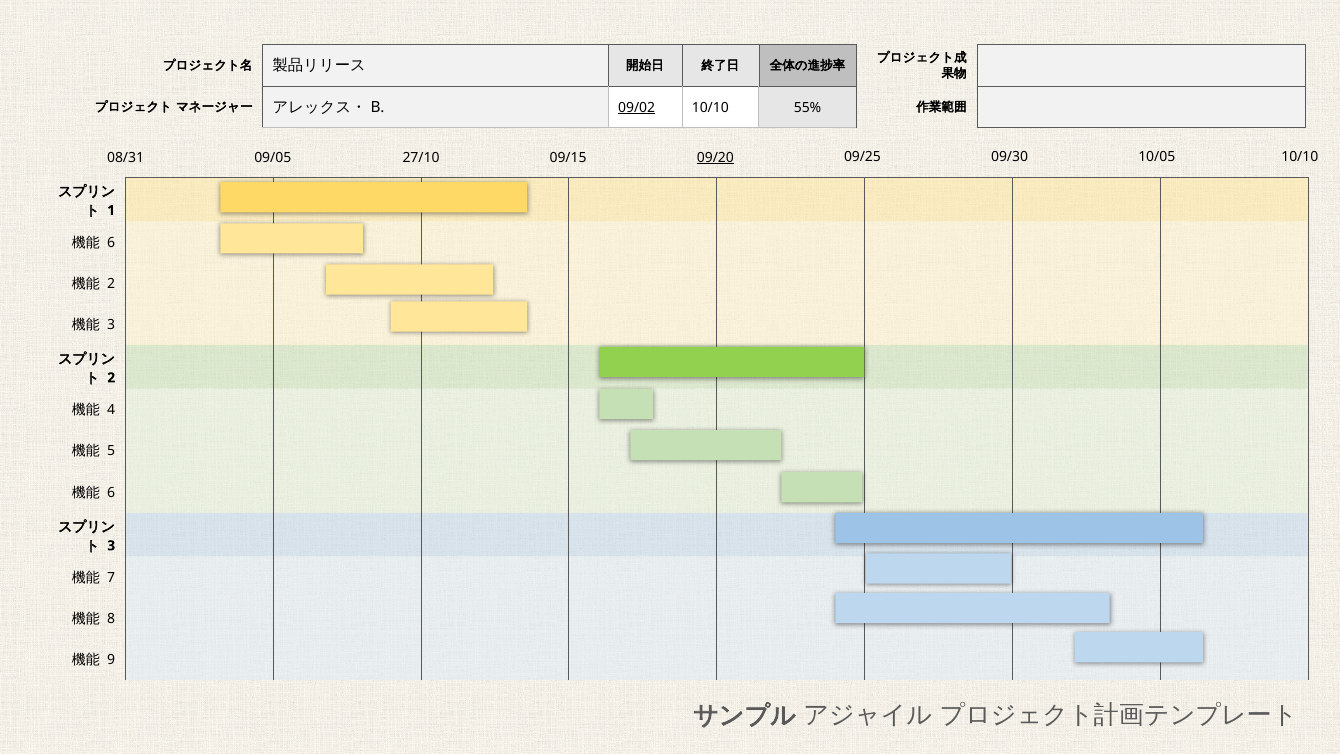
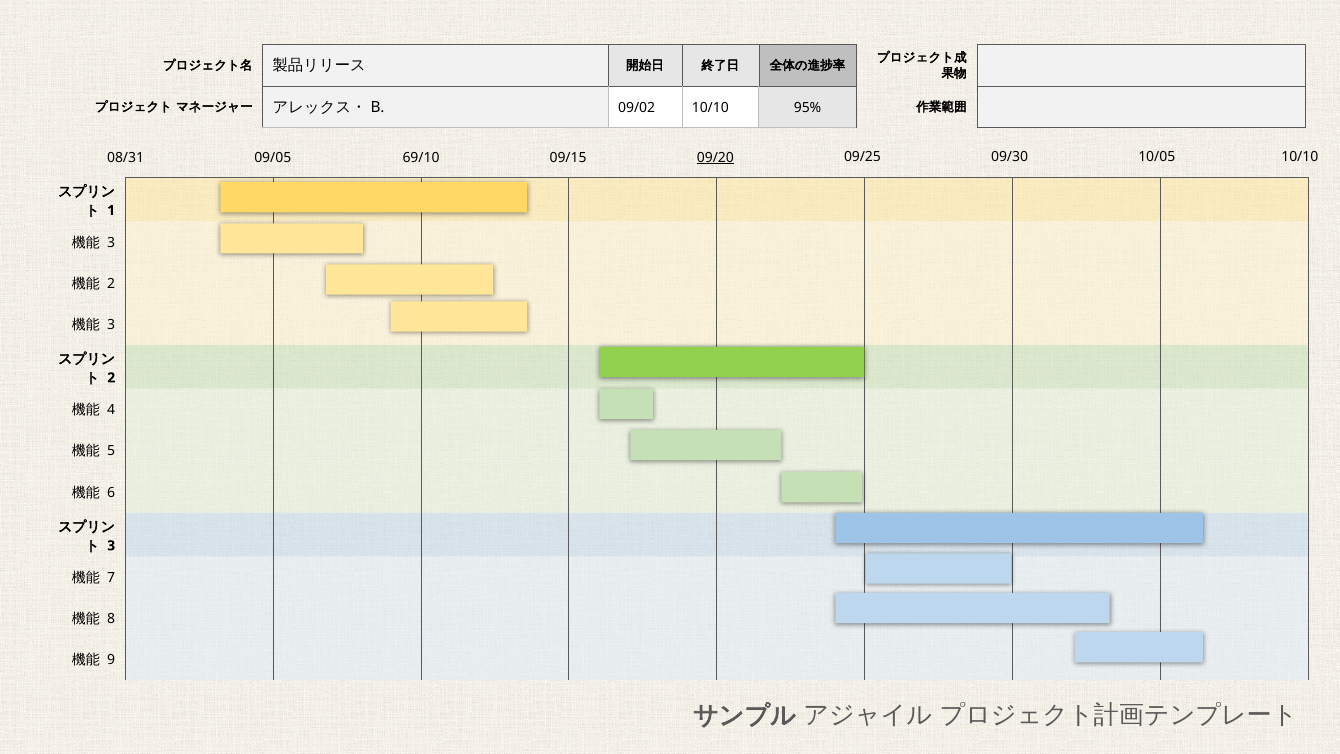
09/02 underline: present -> none (637, 107)
55%: 55% -> 95% (808, 107)
27/10: 27/10 -> 69/10 (421, 158)
6: 6 -> 3 (111, 242)
